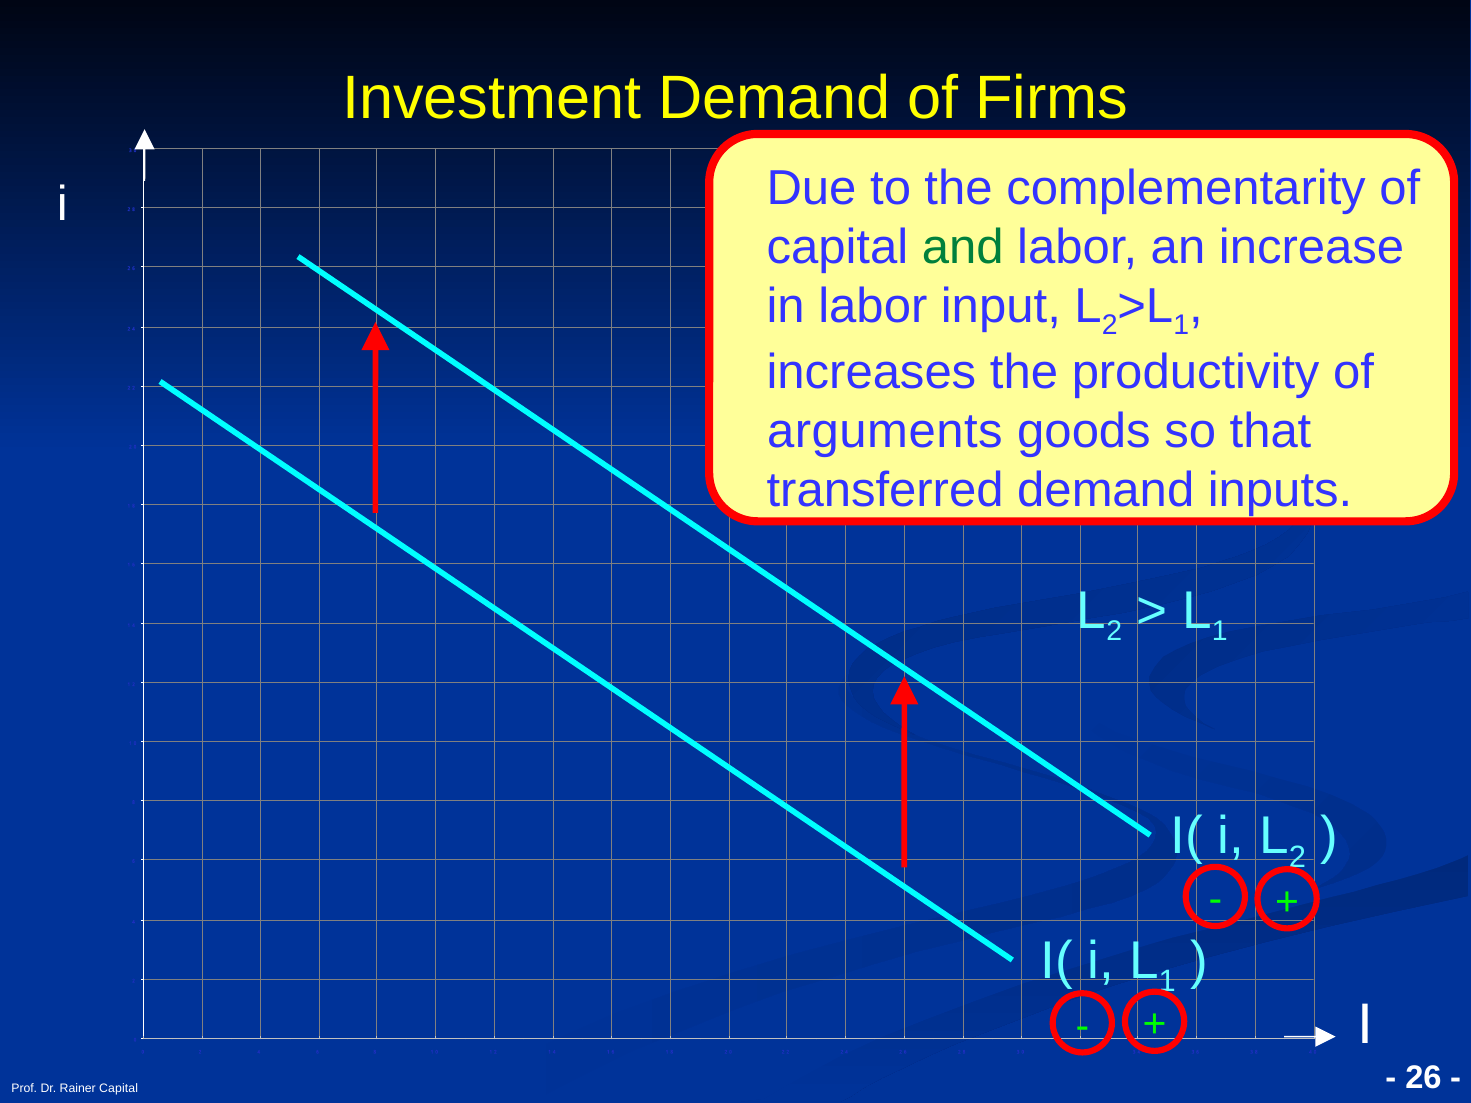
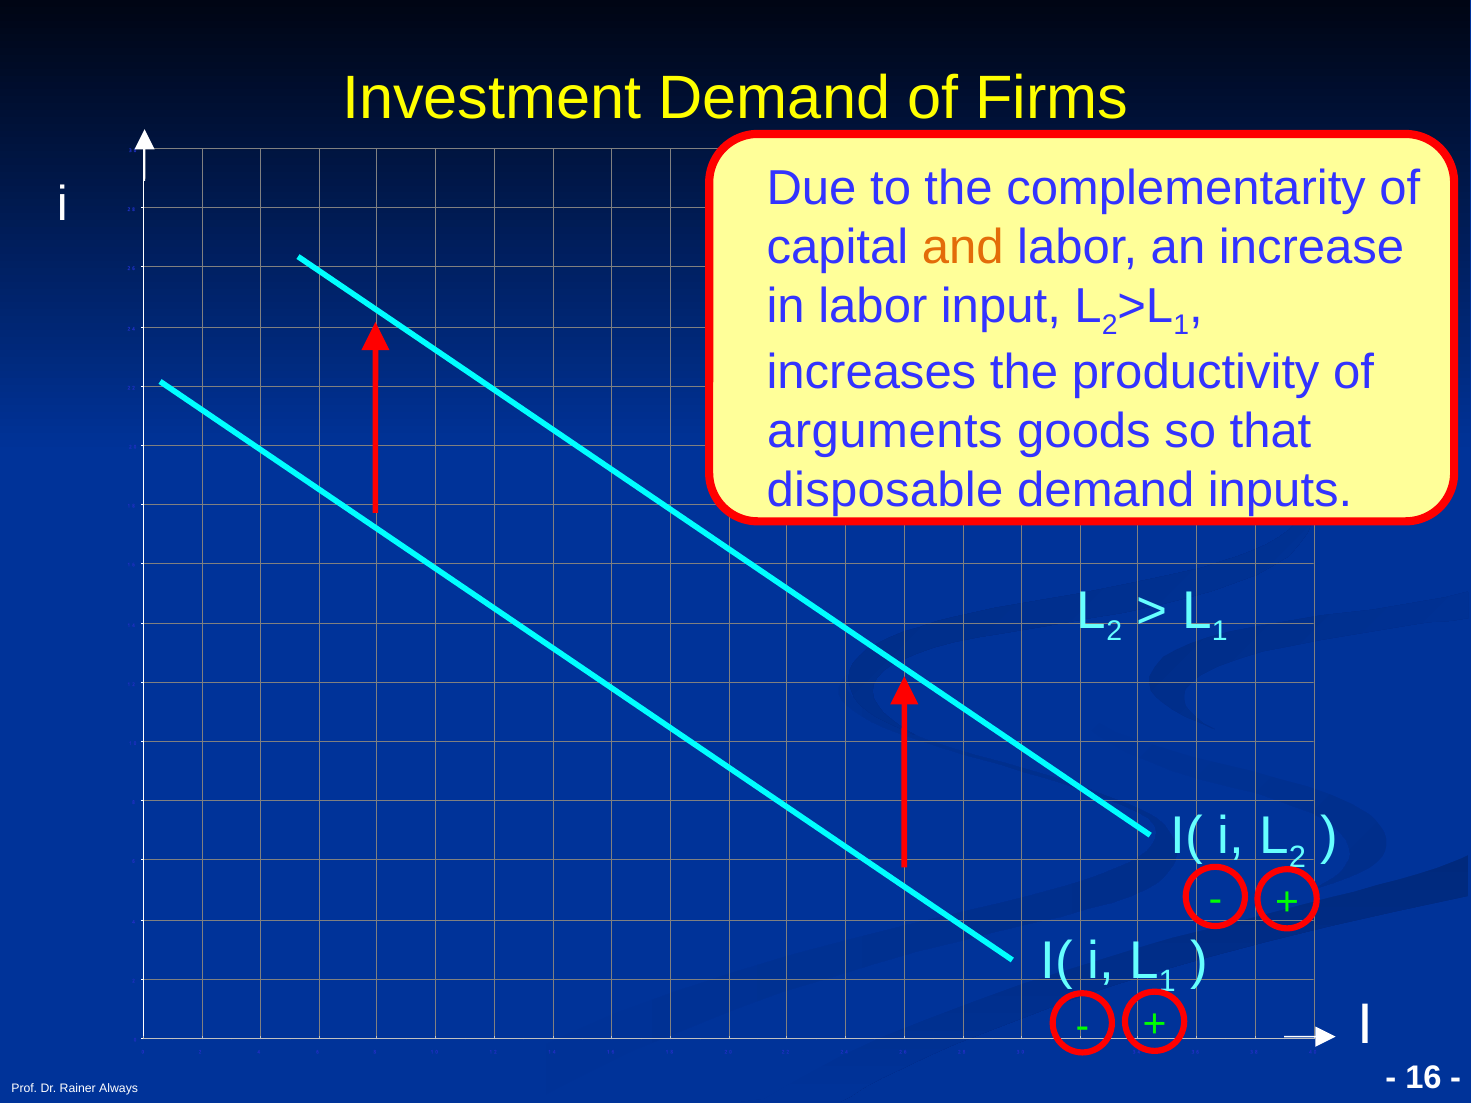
and colour: green -> orange (963, 247)
transferred: transferred -> disposable (885, 491)
26: 26 -> 16 (1423, 1078)
Rainer Capital: Capital -> Always (119, 1089)
